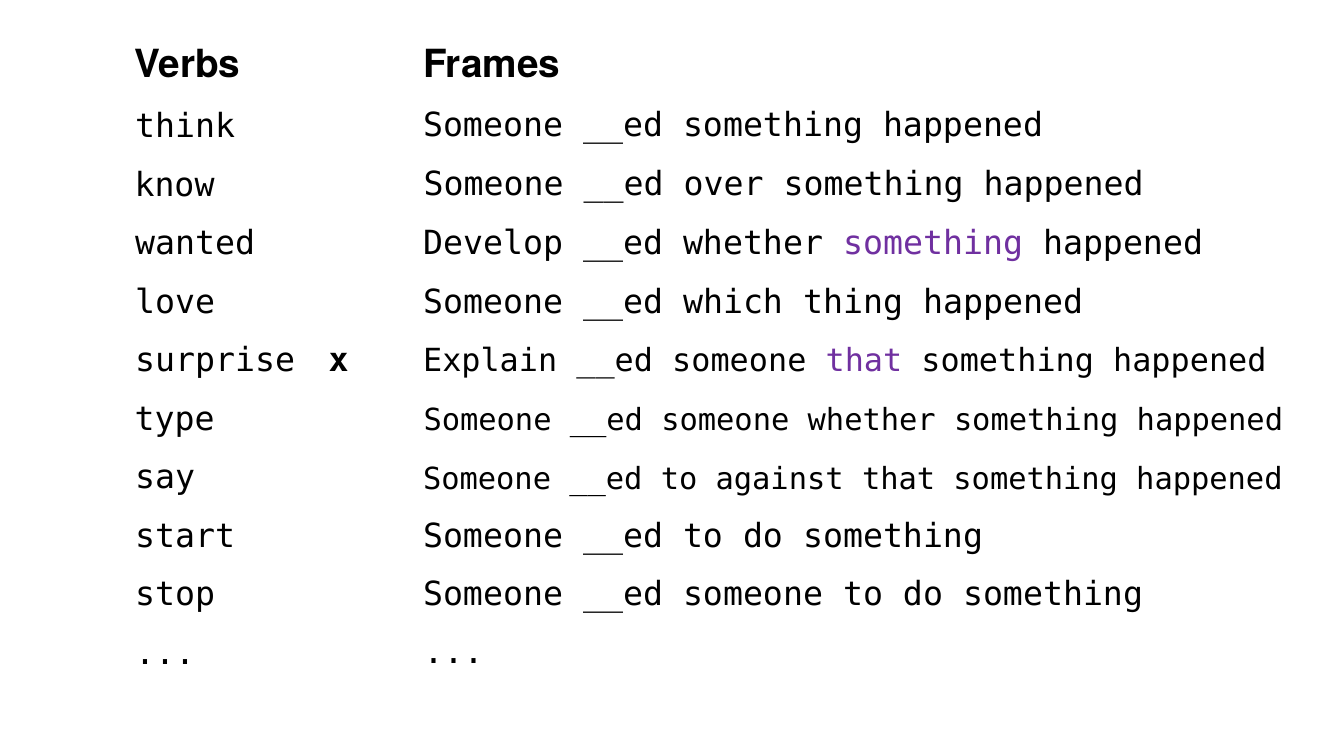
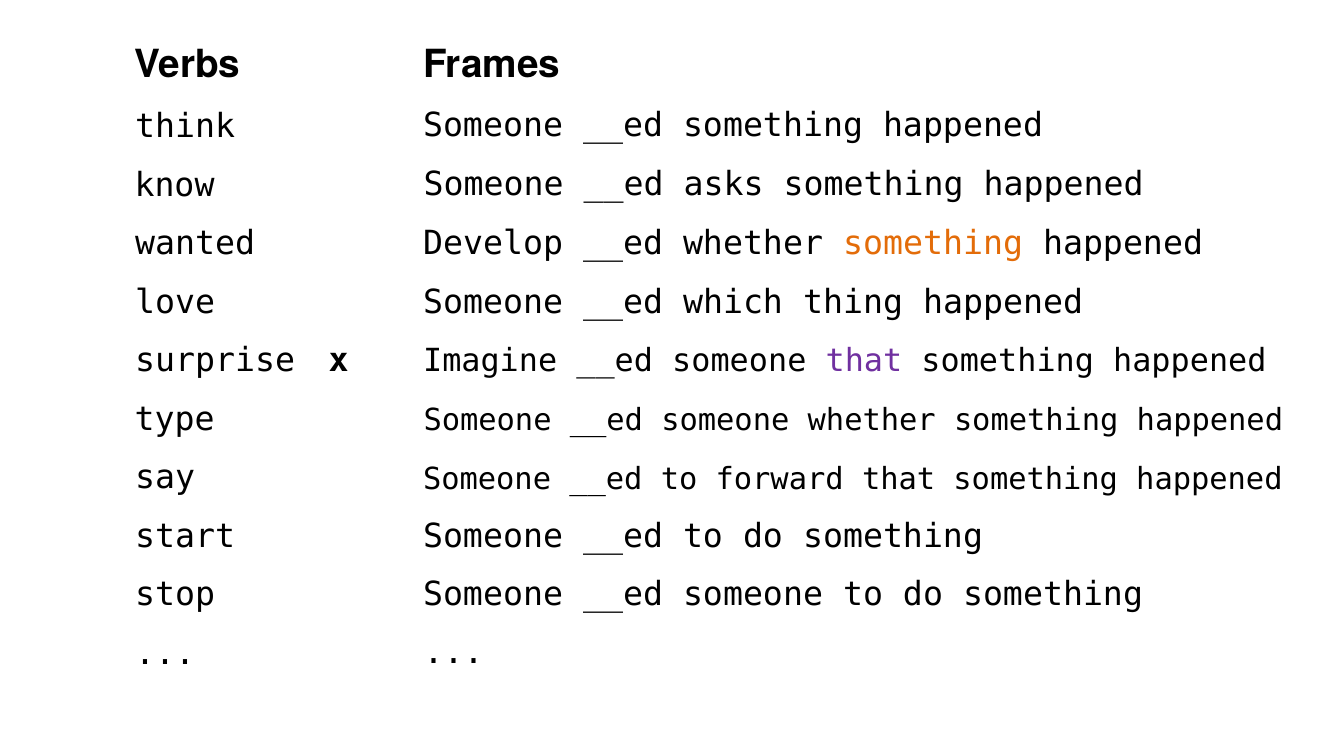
over: over -> asks (724, 184)
something colour: purple -> orange (933, 243)
Explain: Explain -> Imagine (490, 361)
against: against -> forward (780, 479)
